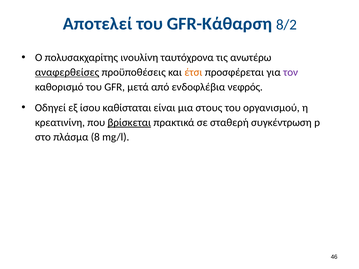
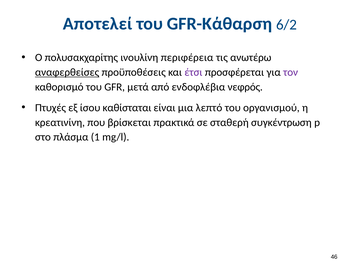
8/2: 8/2 -> 6/2 (287, 25)
ταυτόχρονα: ταυτόχρονα -> περιφέρεια (187, 58)
έτσι colour: orange -> purple (193, 72)
Οδηγεί: Οδηγεί -> Πτυχές (50, 108)
στους: στους -> λεπτό (209, 108)
βρίσκεται underline: present -> none (129, 123)
8: 8 -> 1 (95, 137)
